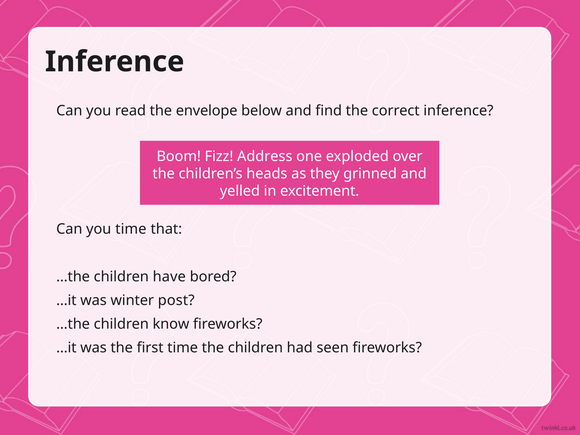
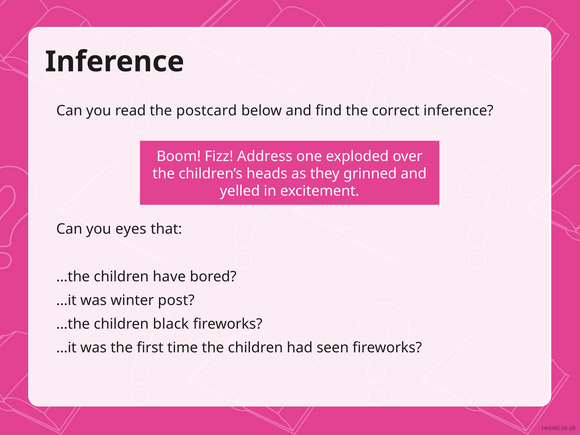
envelope: envelope -> postcard (207, 111)
you time: time -> eyes (131, 229)
know: know -> black (171, 324)
